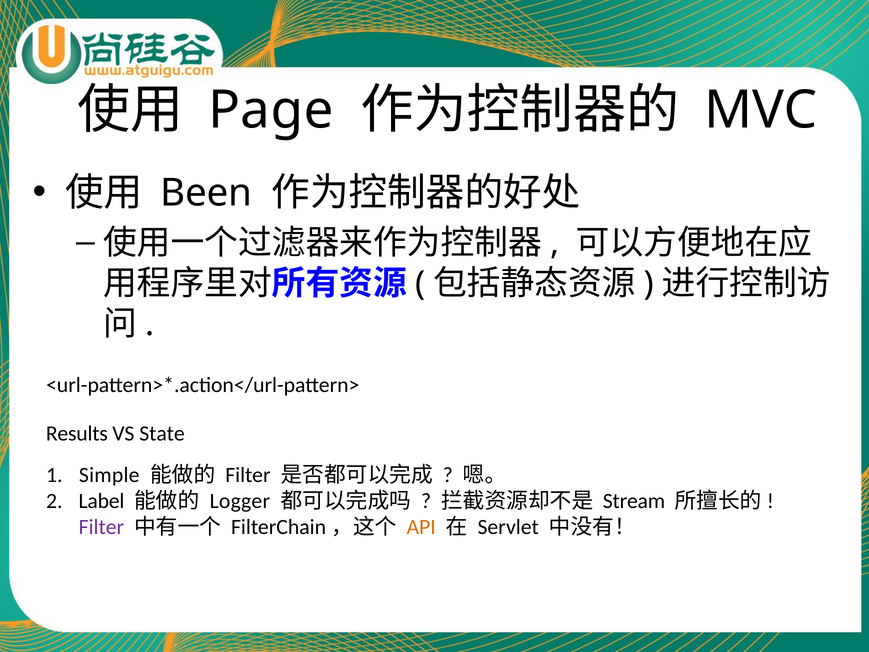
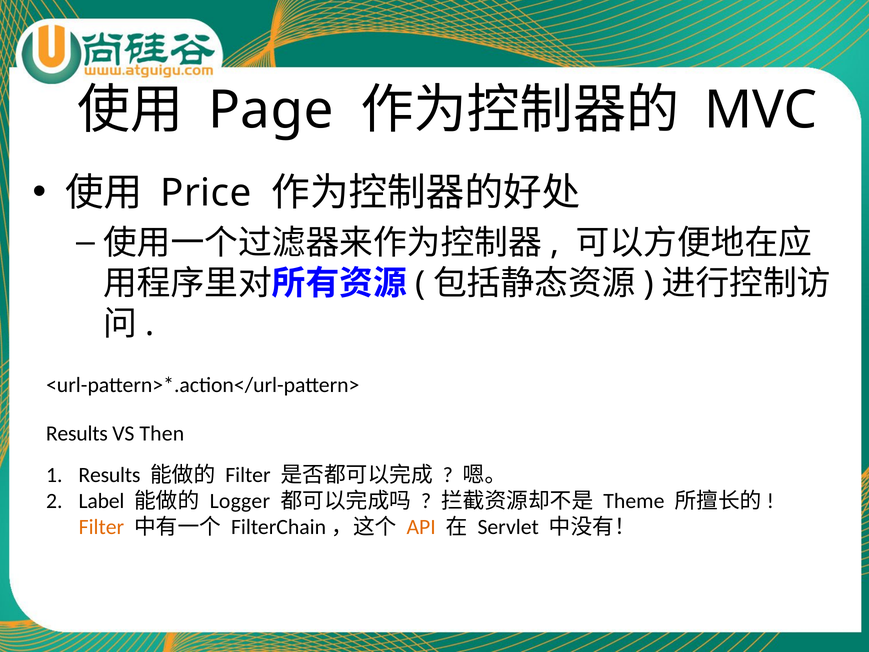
Been: Been -> Price (206, 193)
State: State -> Then (162, 434)
Simple: Simple -> Results (109, 475)
Stream: Stream -> Theme (634, 501)
Filter colour: purple -> orange (101, 527)
